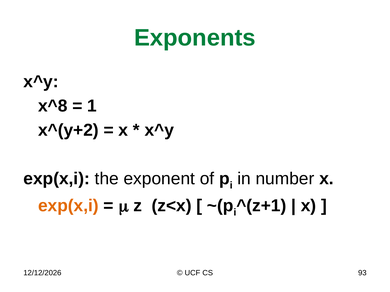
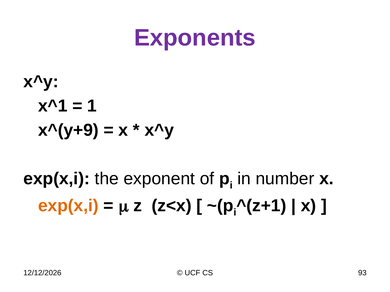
Exponents colour: green -> purple (195, 38)
x^8: x^8 -> x^1 (53, 106)
x^(y+2: x^(y+2 -> x^(y+9 (68, 130)
